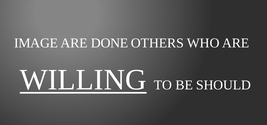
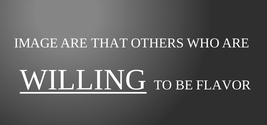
DONE: DONE -> THAT (109, 43)
SHOULD: SHOULD -> FLAVOR (223, 85)
